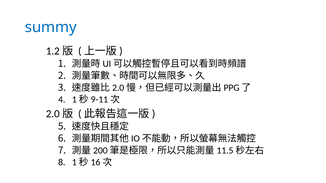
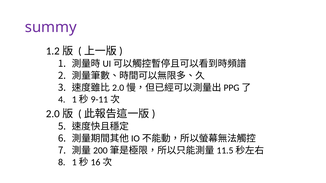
summy colour: blue -> purple (51, 27)
